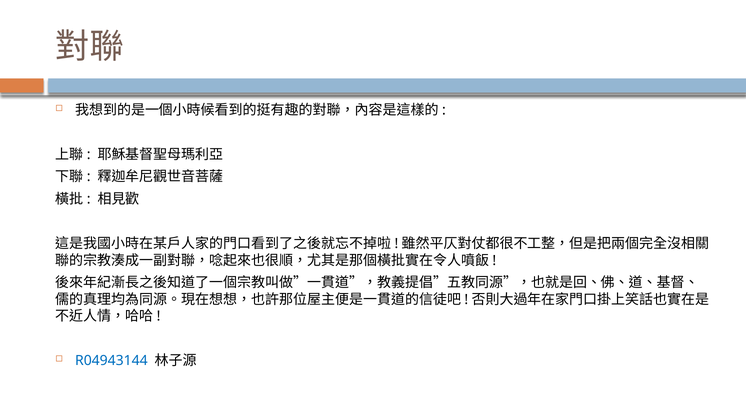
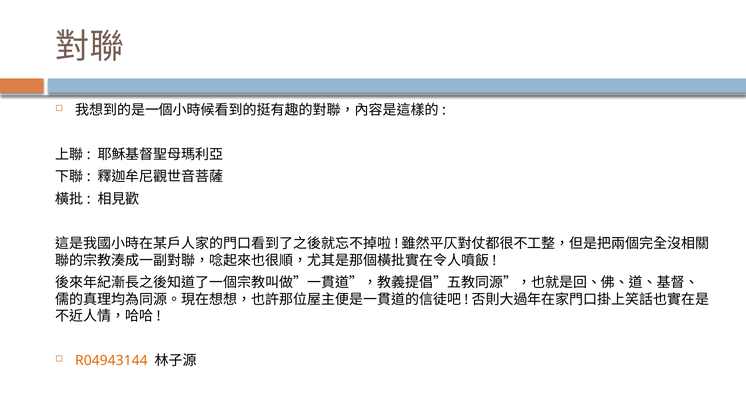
R04943144 colour: blue -> orange (111, 360)
